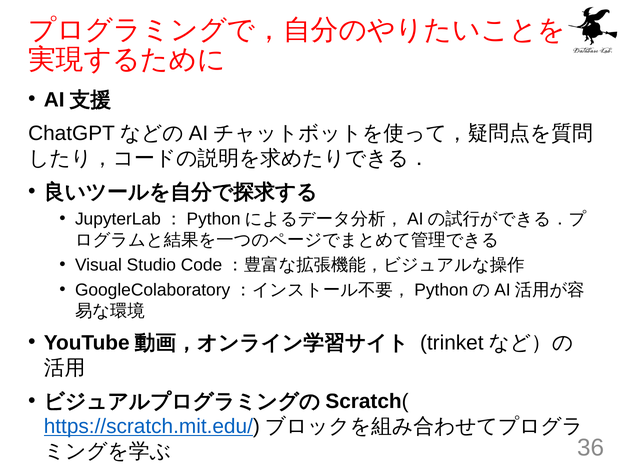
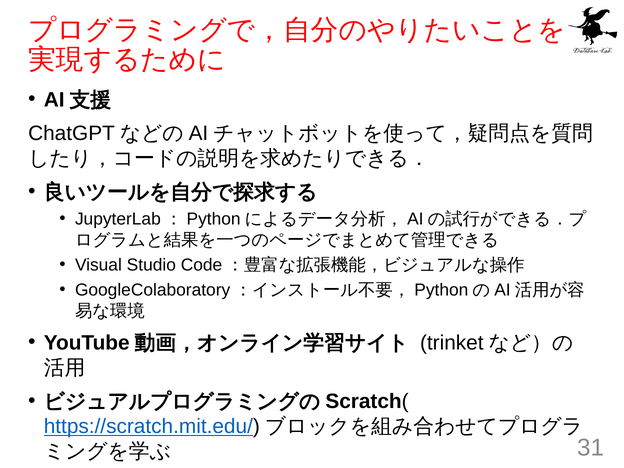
36: 36 -> 31 (591, 448)
